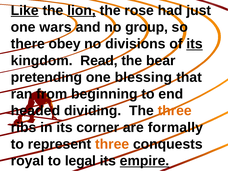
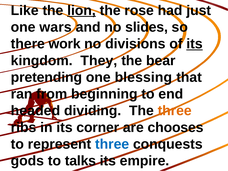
Like underline: present -> none (25, 10)
group: group -> slides (147, 27)
obey: obey -> work (65, 44)
Read: Read -> They (99, 61)
formally: formally -> chooses (176, 127)
three colour: orange -> blue (112, 144)
royal: royal -> gods (27, 161)
legal: legal -> talks (80, 161)
empire underline: present -> none (145, 161)
